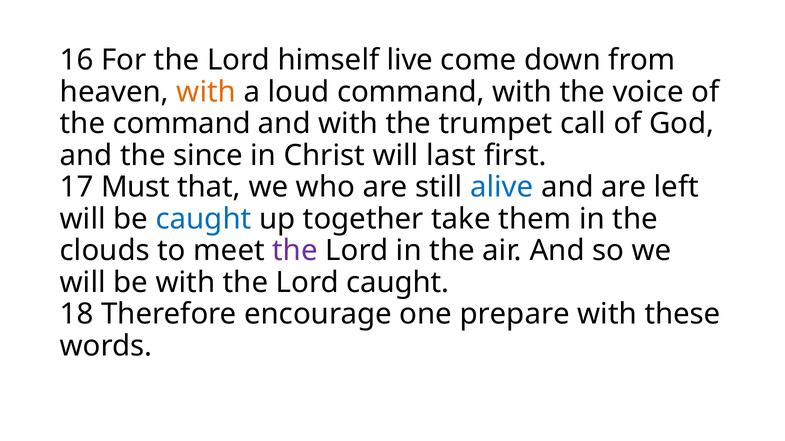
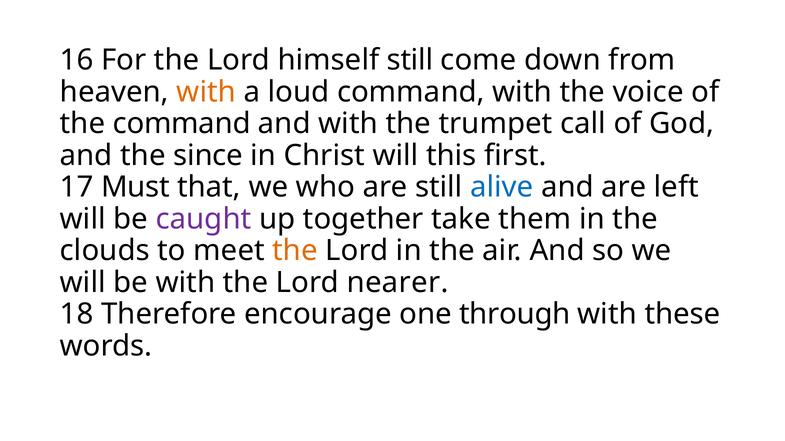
himself live: live -> still (410, 60)
last: last -> this (451, 156)
caught colour: blue -> purple (204, 219)
the colour: purple -> orange (295, 251)
Lord caught: caught -> nearer (397, 283)
prepare: prepare -> through (515, 315)
